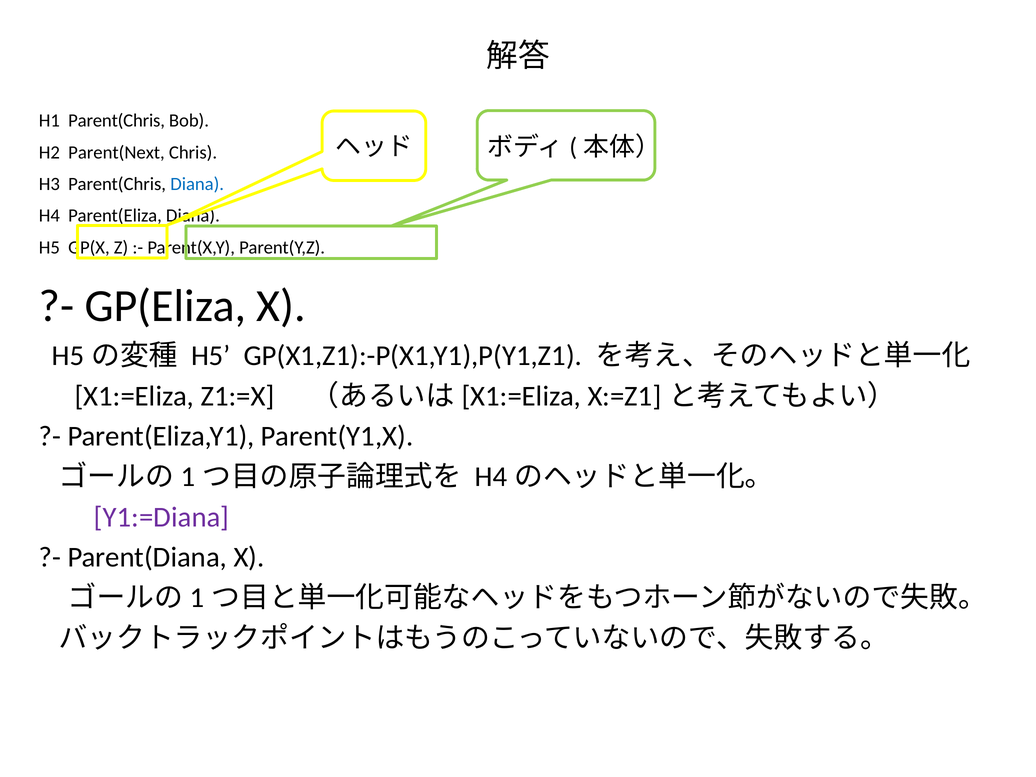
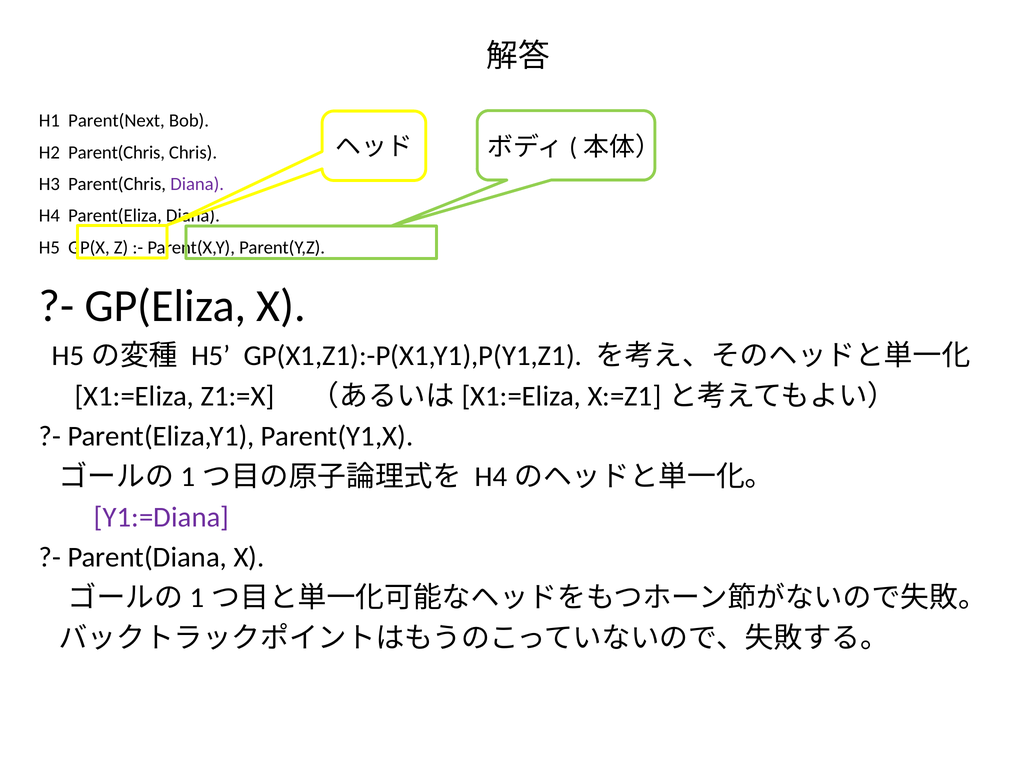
H1 Parent(Chris: Parent(Chris -> Parent(Next (117, 121)
H2 Parent(Next: Parent(Next -> Parent(Chris (117, 152)
Diana colour: blue -> purple (197, 184)
